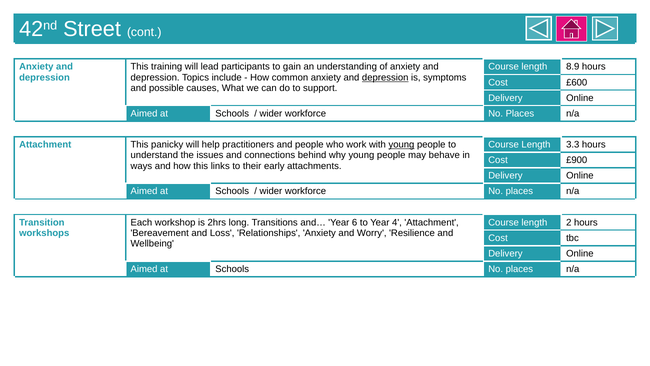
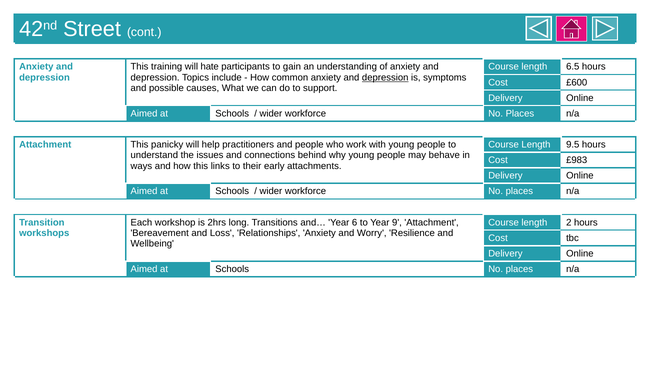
lead: lead -> hate (210, 67)
8.9: 8.9 -> 6.5 (573, 67)
young underline: present -> none (401, 144)
3.3: 3.3 -> 9.5 (573, 144)
£900: £900 -> £983 (577, 160)
4: 4 -> 9 (397, 222)
